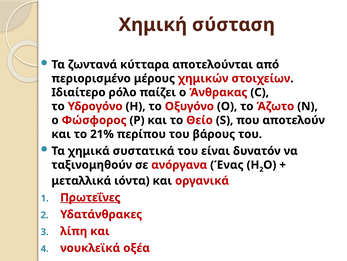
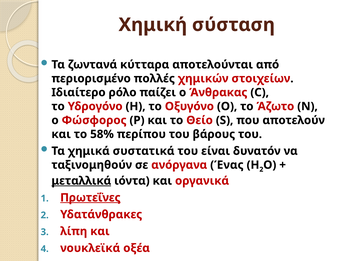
μέρους: μέρους -> πολλές (154, 78)
21%: 21% -> 58% (102, 134)
μεταλλικά underline: none -> present (81, 180)
